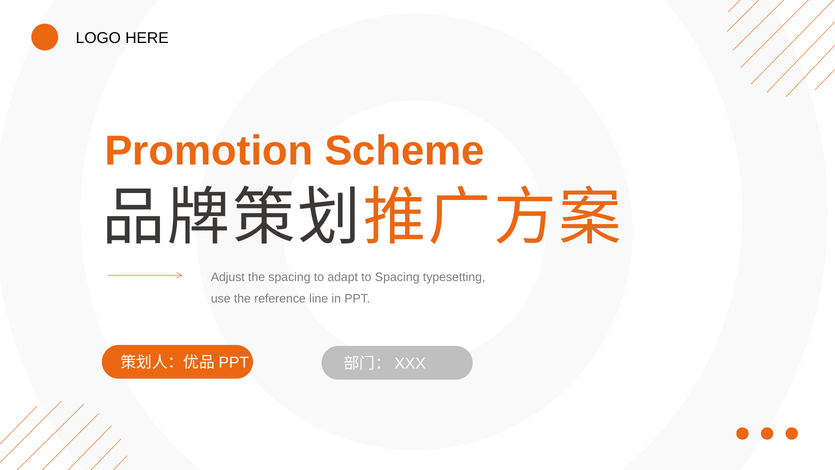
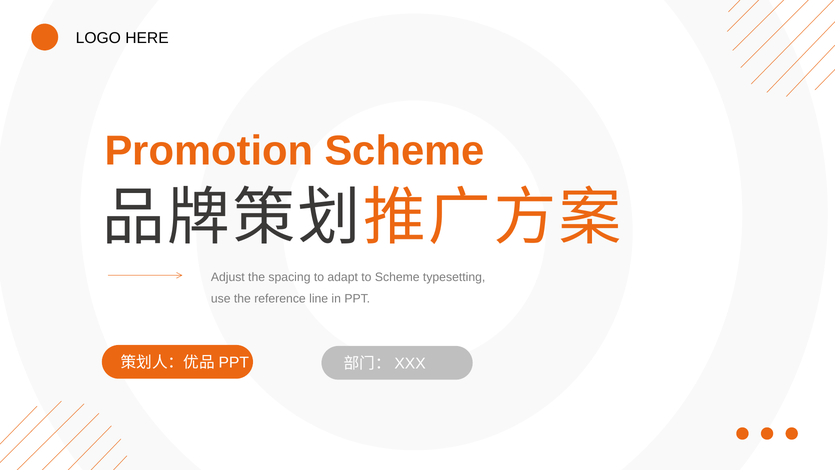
to Spacing: Spacing -> Scheme (397, 277)
